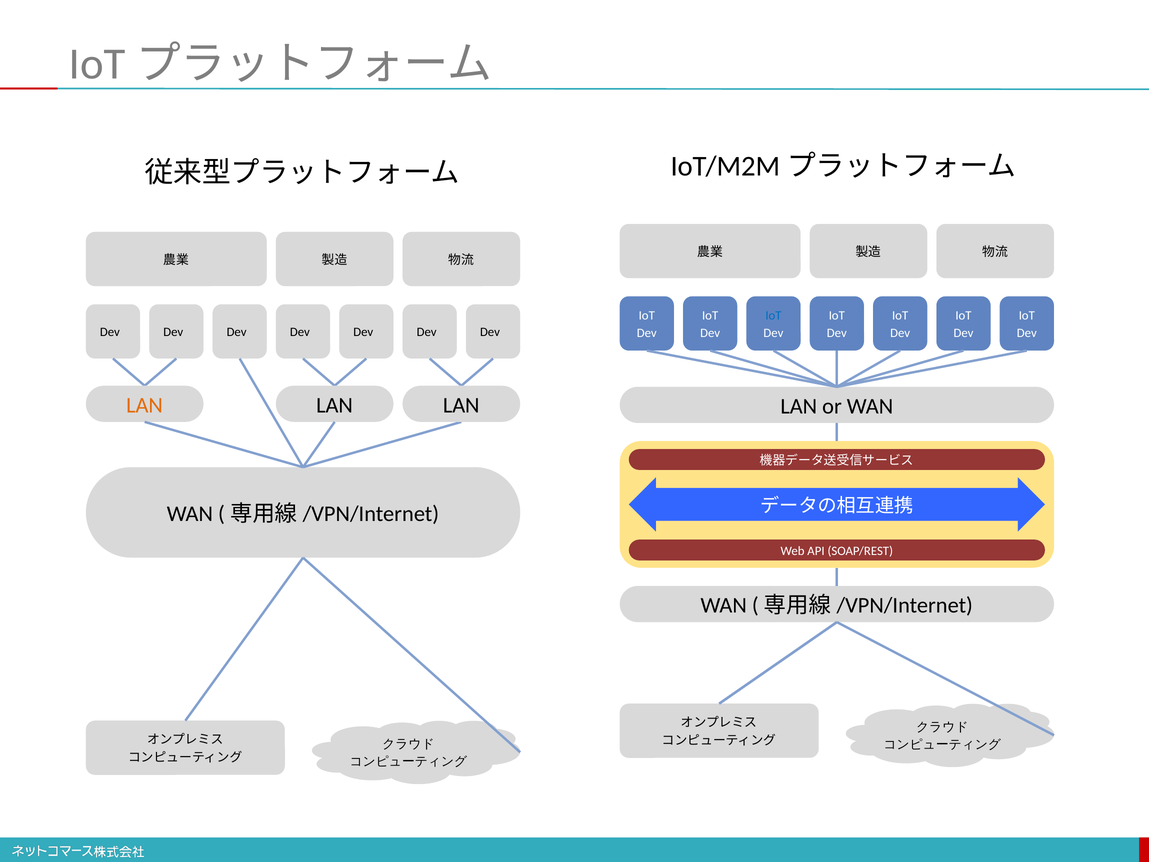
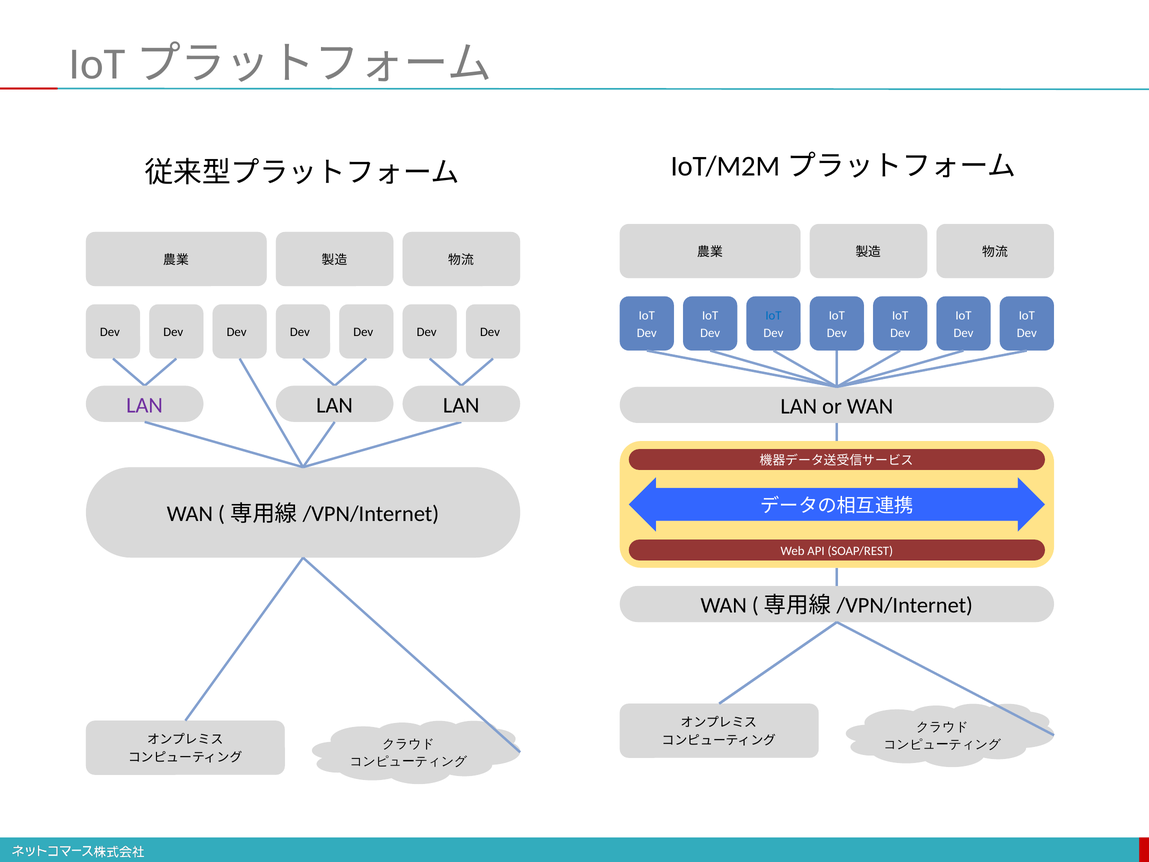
LAN colour: orange -> purple (145, 405)
